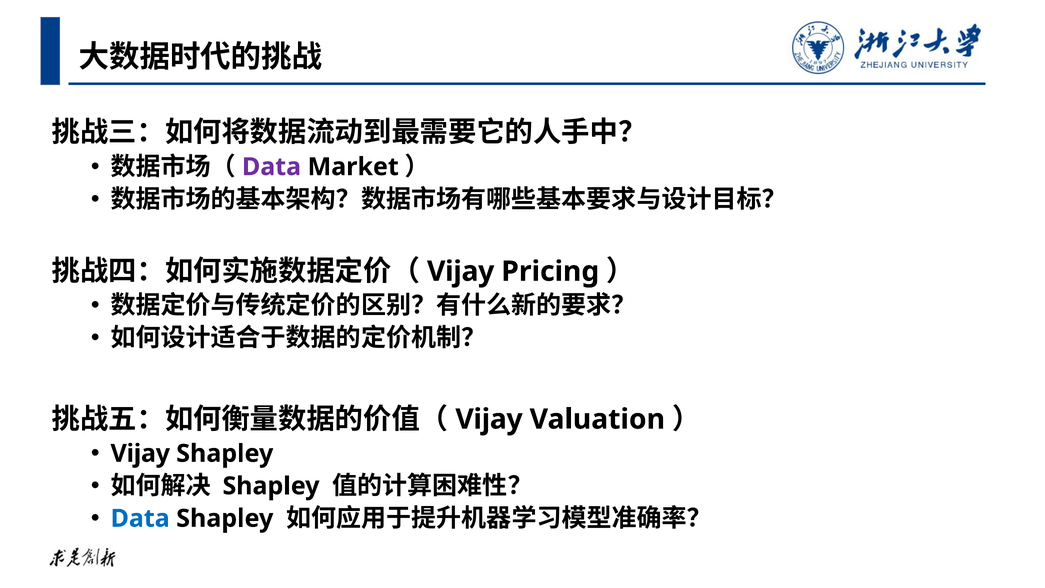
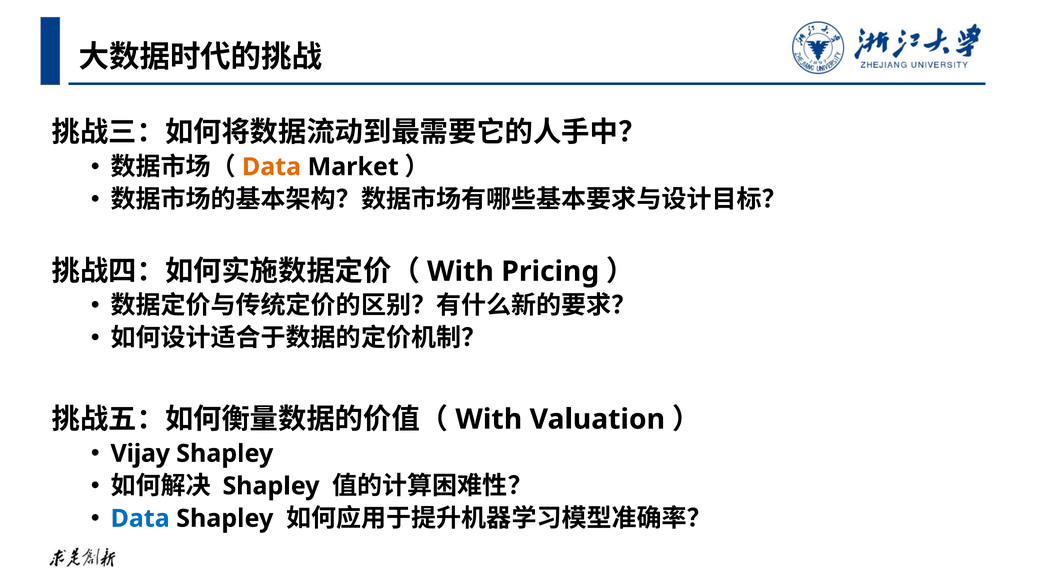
Data colour: purple -> orange (272, 167)
Vijay: Vijay -> With (460, 271)
Vijay: Vijay -> With (489, 419)
